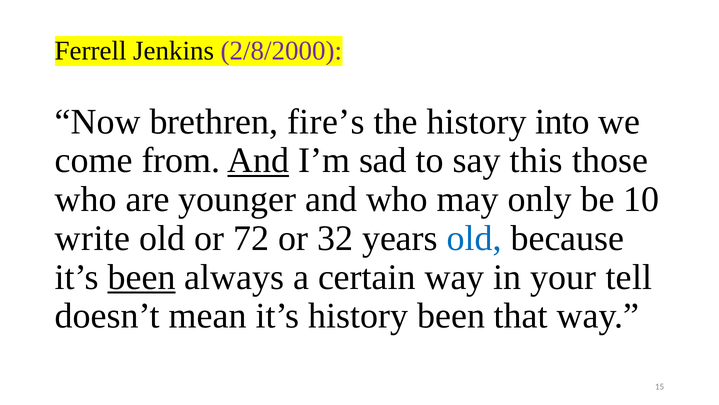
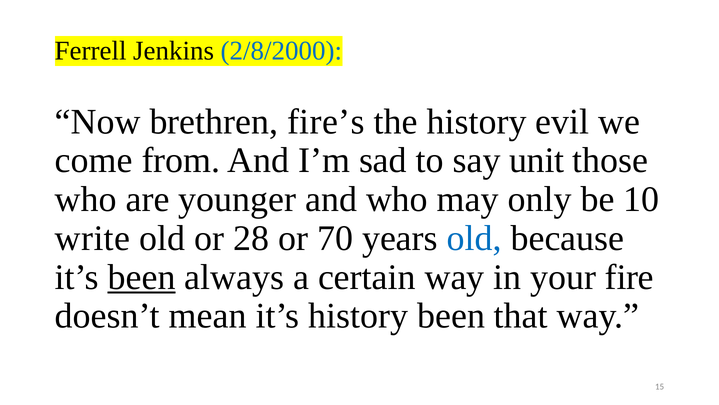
2/8/2000 colour: purple -> blue (281, 51)
into: into -> evil (562, 121)
And underline: present -> none (258, 160)
this: this -> unit (537, 160)
72: 72 -> 28 (251, 238)
32: 32 -> 70 (335, 238)
tell: tell -> fire (629, 277)
